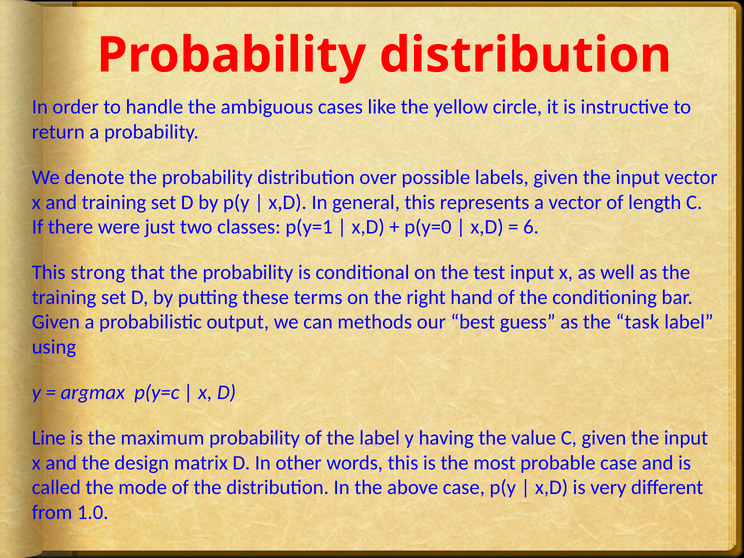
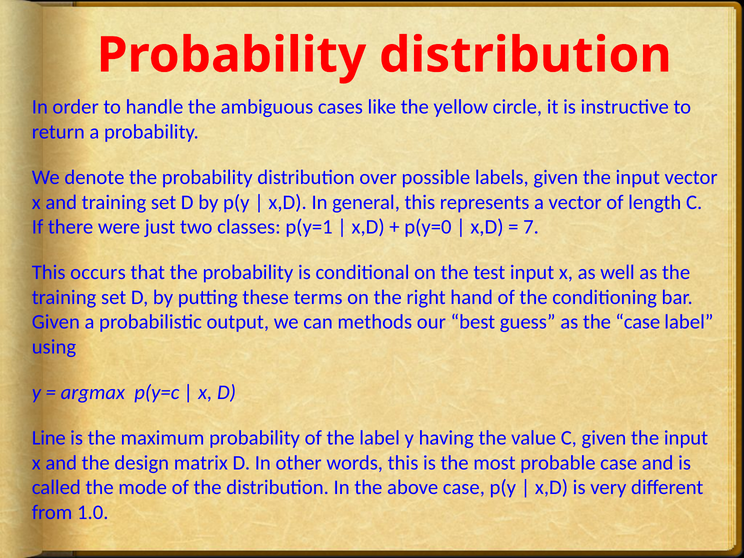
6: 6 -> 7 (531, 227)
strong: strong -> occurs (98, 273)
the task: task -> case (638, 322)
